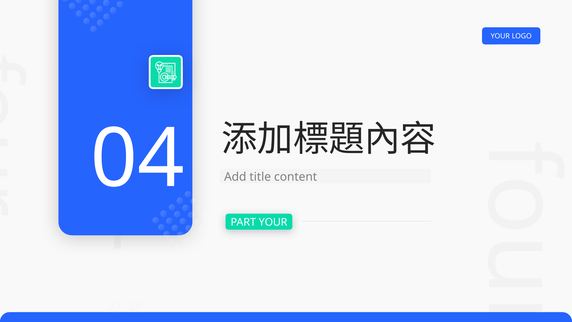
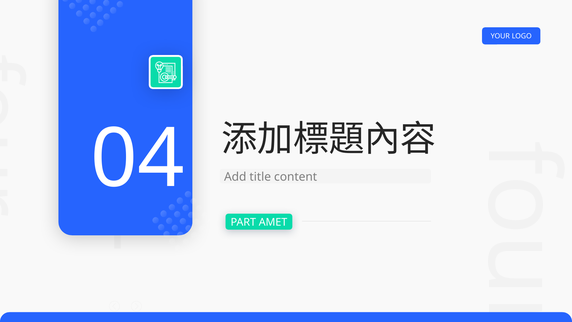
PART YOUR: YOUR -> AMET (273, 222)
